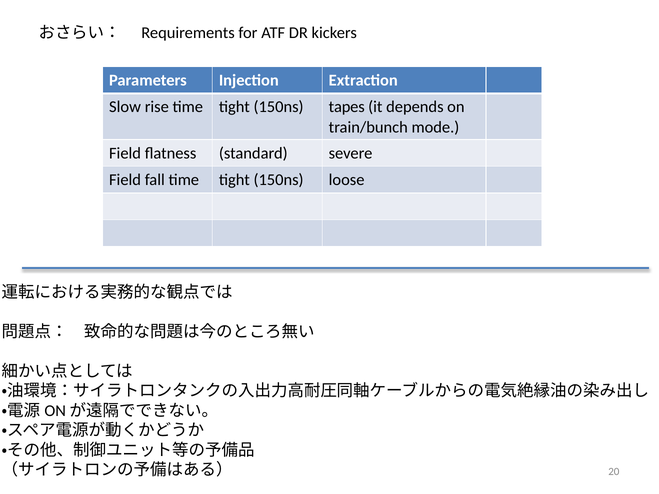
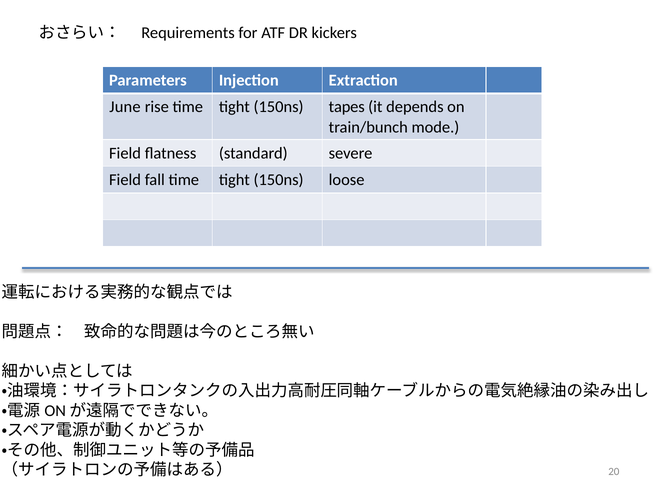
Slow: Slow -> June (125, 107)
